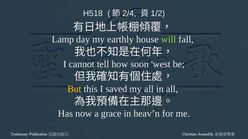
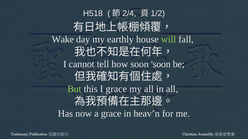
Lamp: Lamp -> Wake (63, 40)
soon west: west -> soon (161, 64)
But colour: yellow -> light green (74, 89)
I saved: saved -> grace (116, 89)
